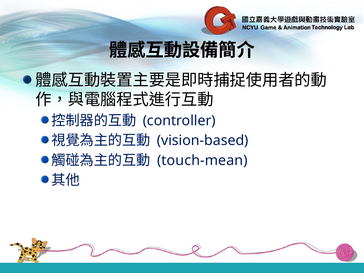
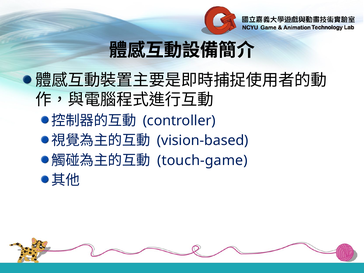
touch-mean: touch-mean -> touch-game (202, 160)
